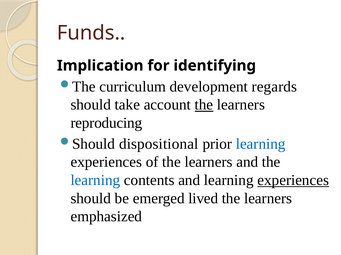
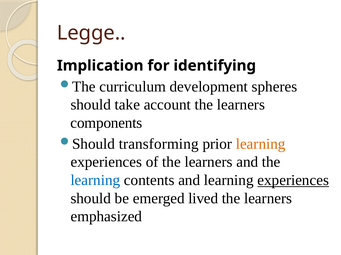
Funds: Funds -> Legge (91, 33)
regards: regards -> spheres (274, 87)
the underline: present -> none (204, 105)
reproducing: reproducing -> components (106, 123)
dispositional: dispositional -> transforming (159, 144)
learning colour: blue -> orange (261, 144)
